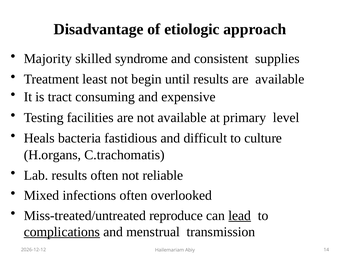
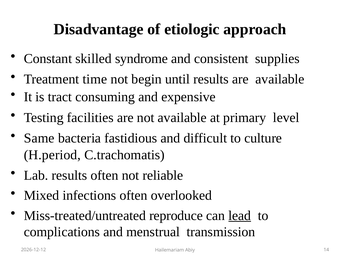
Majority: Majority -> Constant (48, 59)
least: least -> time (95, 79)
Heals: Heals -> Same (39, 138)
H.organs: H.organs -> H.period (52, 155)
complications underline: present -> none (62, 232)
